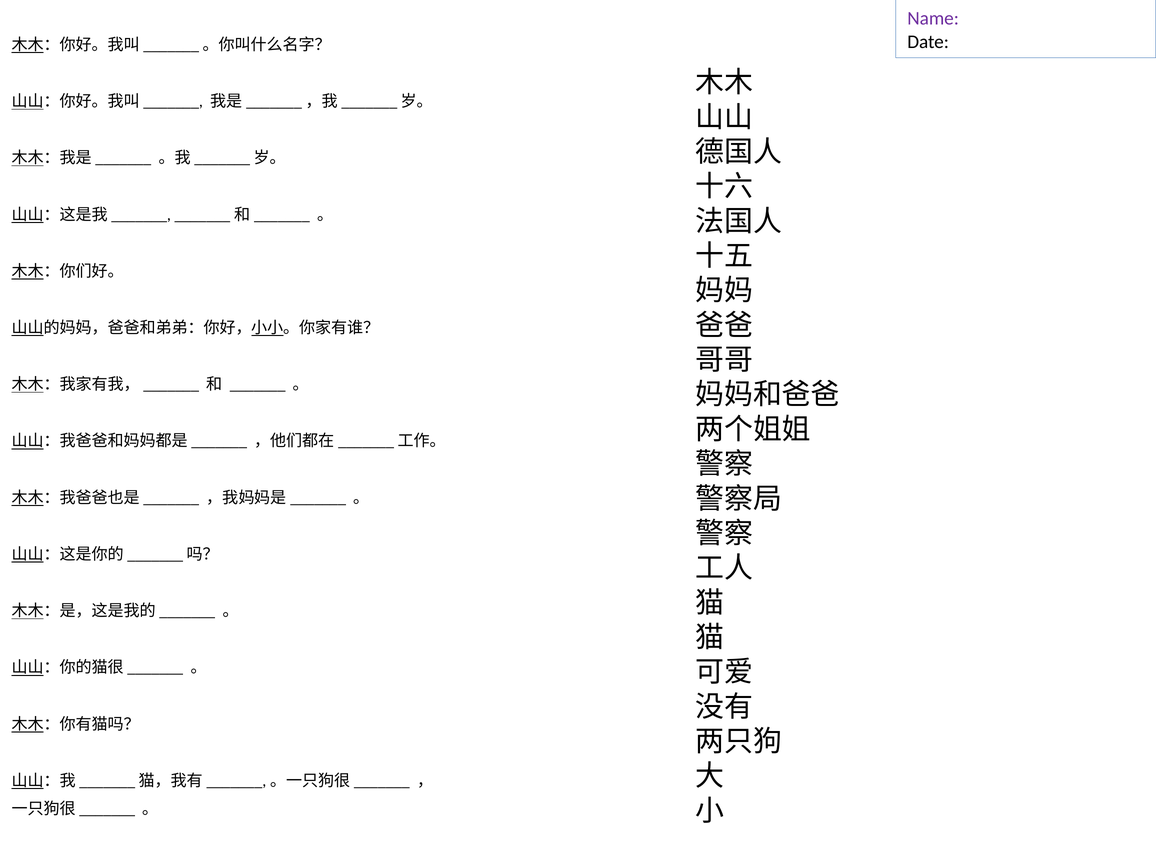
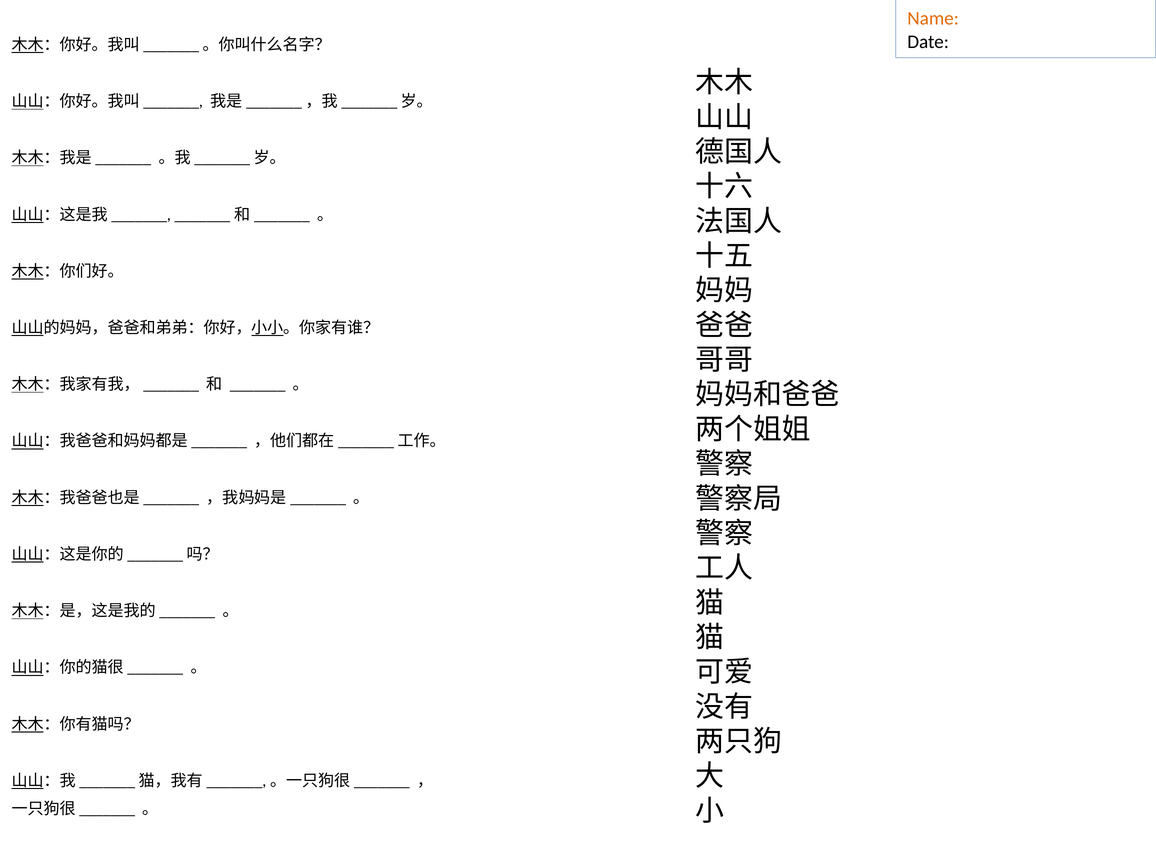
Name colour: purple -> orange (933, 19)
